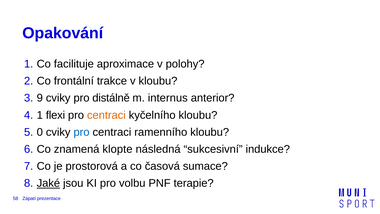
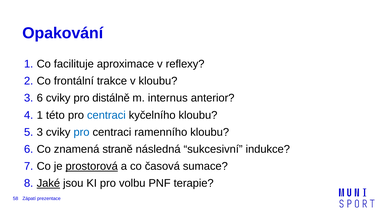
polohy: polohy -> reflexy (185, 64)
9: 9 -> 6 (40, 98)
flexi: flexi -> této (55, 115)
centraci colour: orange -> blue (106, 115)
0: 0 -> 3 (40, 132)
klopte: klopte -> straně (118, 149)
prostorová underline: none -> present (92, 166)
